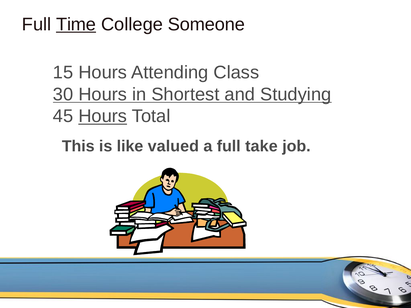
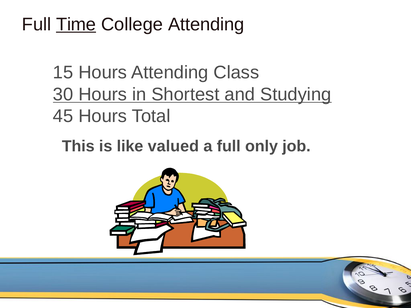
College Someone: Someone -> Attending (206, 24)
Hours underline: present -> none (103, 116)
take: take -> only (261, 146)
